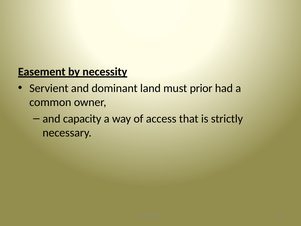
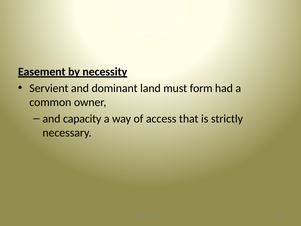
prior: prior -> form (201, 88)
